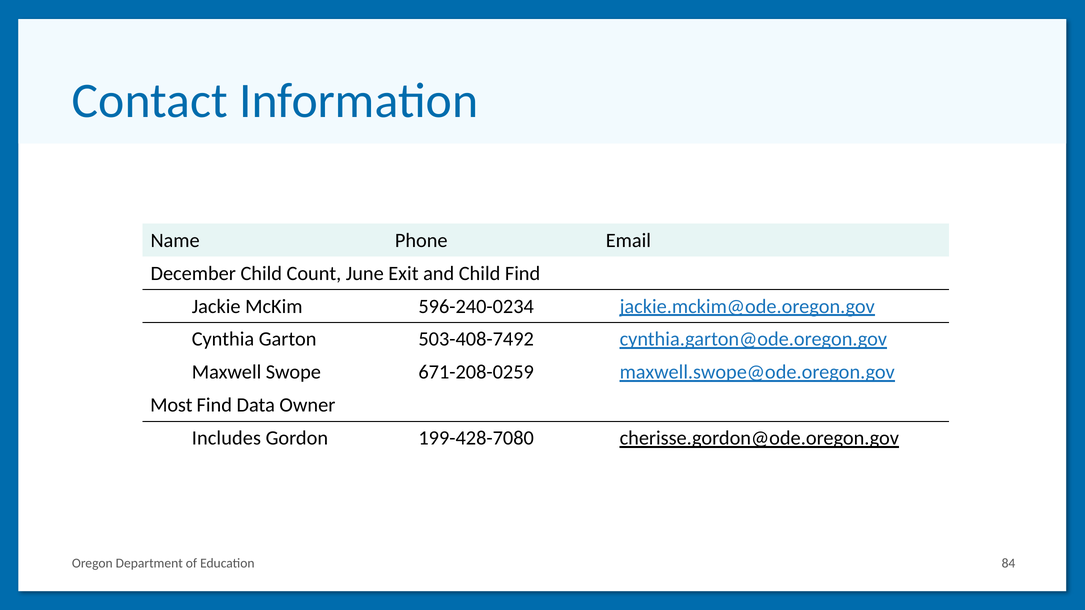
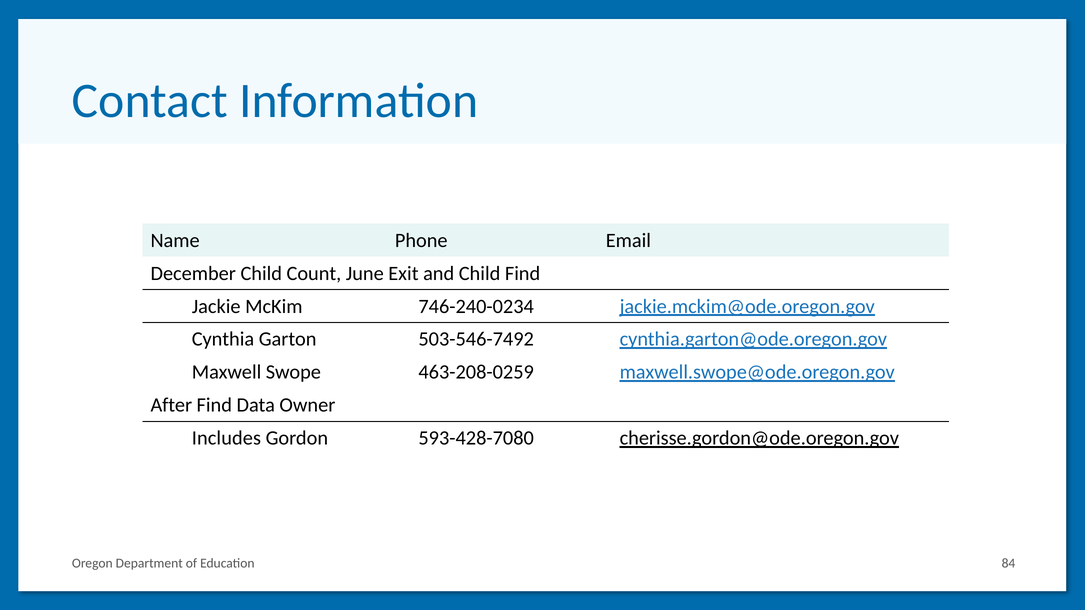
596-240-0234: 596-240-0234 -> 746-240-0234 (476, 306)
503-408-7492: 503-408-7492 -> 503-546-7492 (476, 339)
671-208-0259: 671-208-0259 -> 463-208-0259 (476, 372)
Most: Most -> After (171, 405)
199-428-7080: 199-428-7080 -> 593-428-7080 (476, 438)
